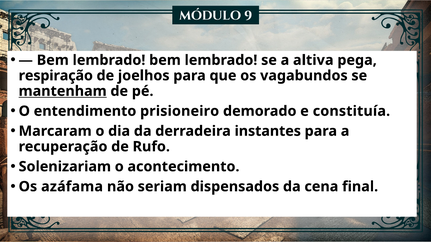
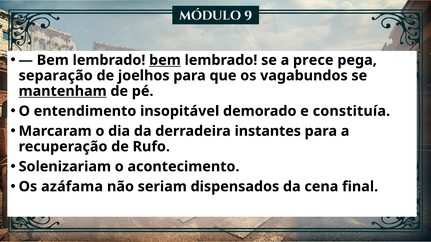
bem underline: none -> present (165, 60)
altiva: altiva -> prece (313, 60)
respiração: respiração -> separação (56, 76)
prisioneiro: prisioneiro -> insopitável (180, 111)
